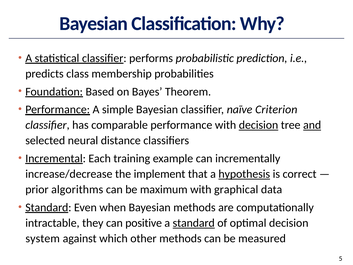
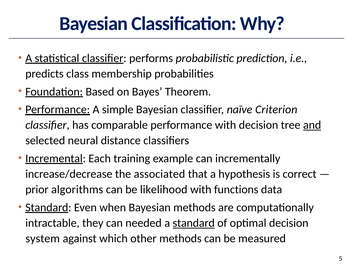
decision underline: present -> none (259, 125)
implement: implement -> associated (159, 174)
hypothesis underline: present -> none (244, 174)
maximum: maximum -> likelihood (164, 189)
graphical: graphical -> functions (236, 189)
positive: positive -> needed (144, 223)
